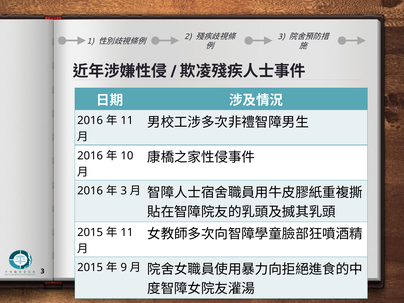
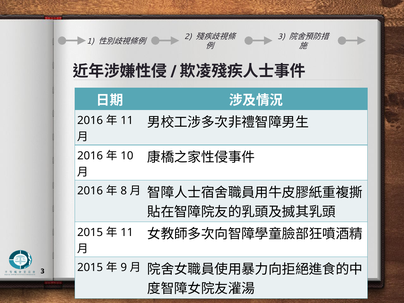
3: 3 -> 8 (124, 191)
